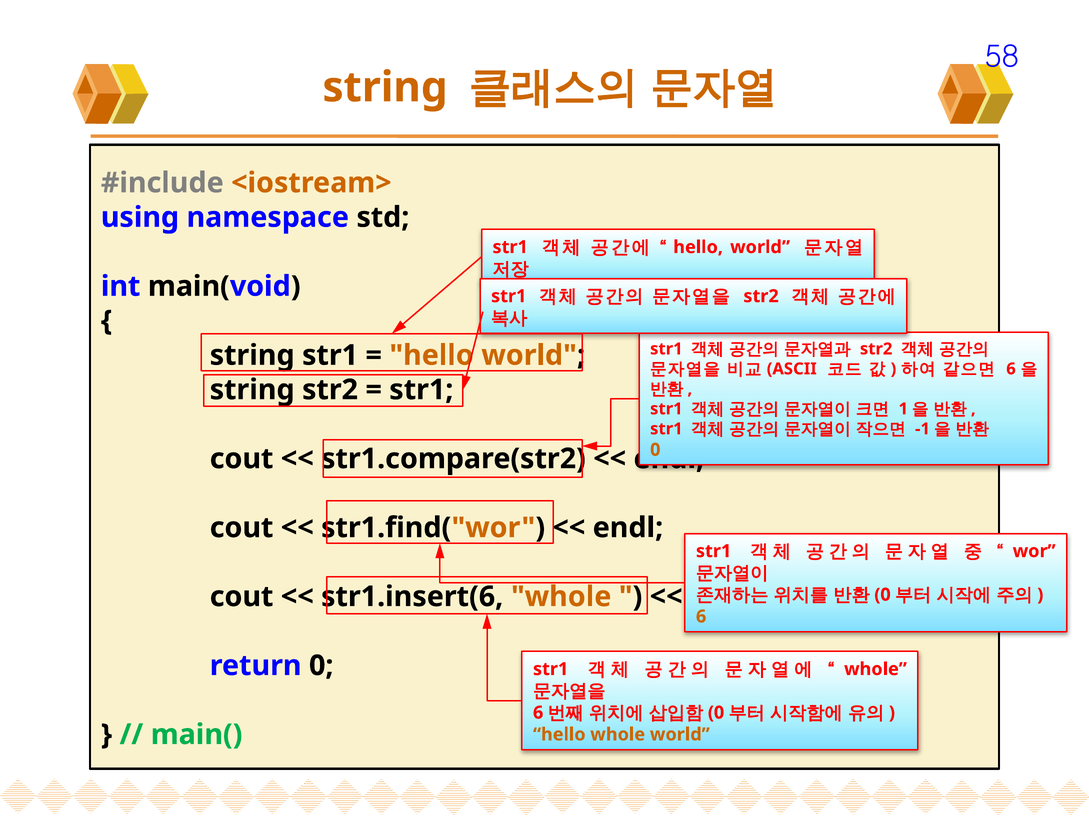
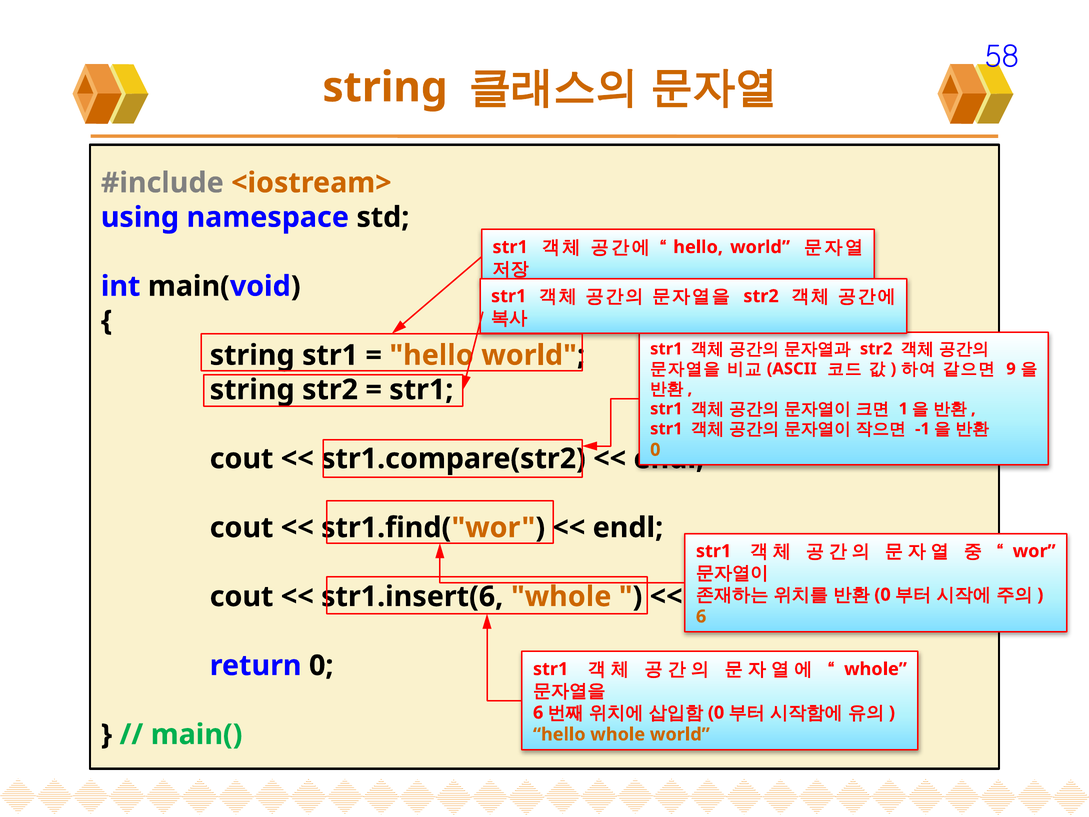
6: 6 -> 9 (1011, 369)
